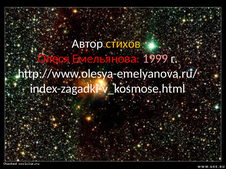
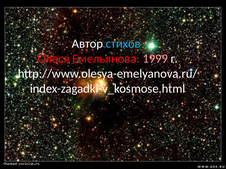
стихов colour: yellow -> light blue (123, 44)
